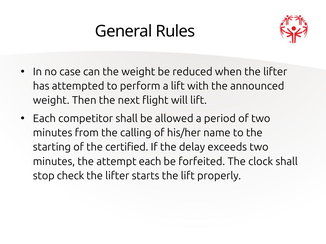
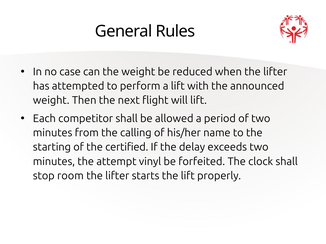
attempt each: each -> vinyl (150, 162)
check: check -> room (70, 176)
